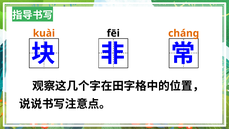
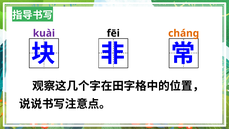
kuài colour: orange -> purple (44, 33)
